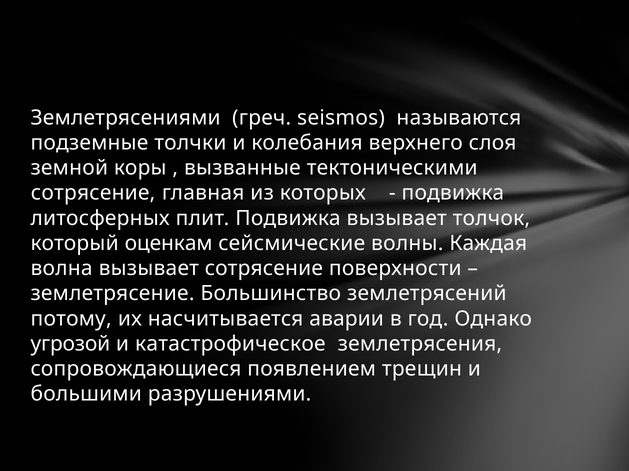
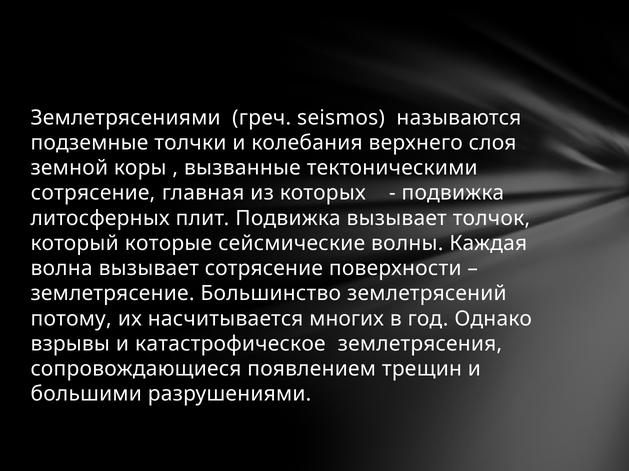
оценкам: оценкам -> которые (168, 244)
аварии: аварии -> многих (347, 319)
угрозой: угрозой -> взрывы (70, 344)
